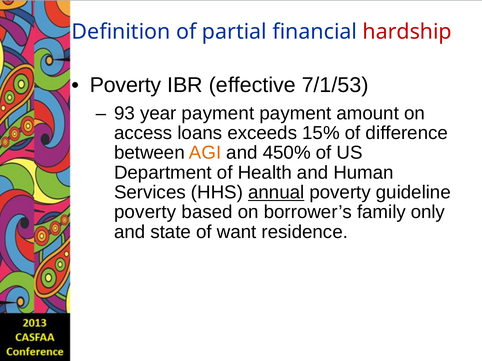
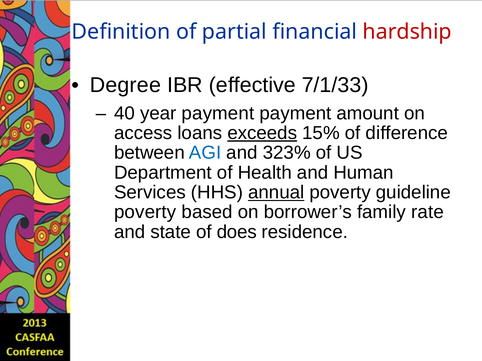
Poverty: Poverty -> Degree (125, 85)
7/1/53: 7/1/53 -> 7/1/33 (335, 85)
93: 93 -> 40 (125, 113)
exceeds underline: none -> present (262, 133)
AGI colour: orange -> blue (205, 153)
450%: 450% -> 323% (287, 153)
only: only -> rate (428, 212)
want: want -> does (237, 232)
